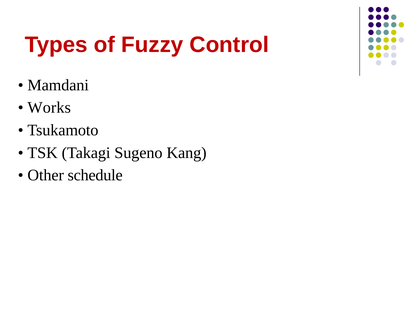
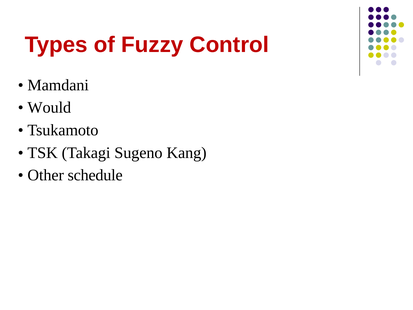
Works: Works -> Would (49, 108)
